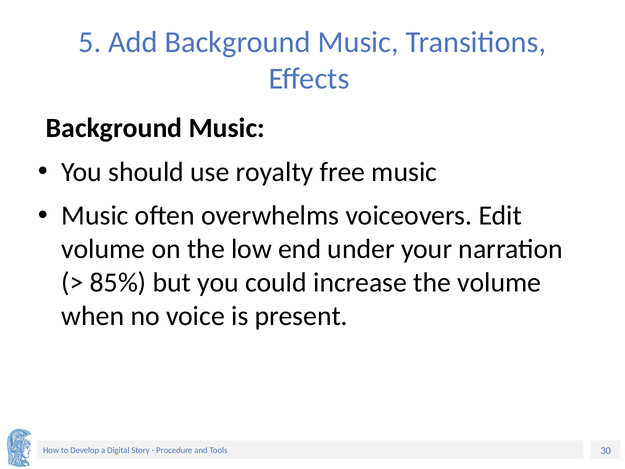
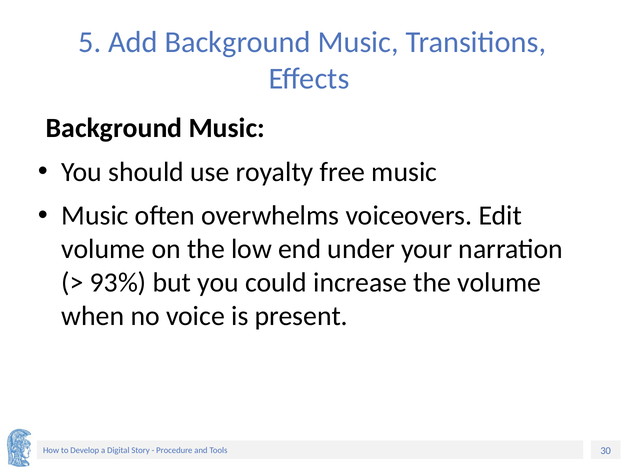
85%: 85% -> 93% (118, 282)
